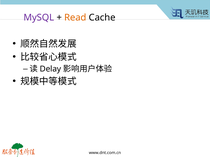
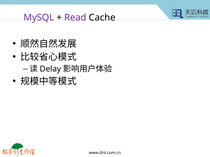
Read colour: orange -> purple (75, 18)
